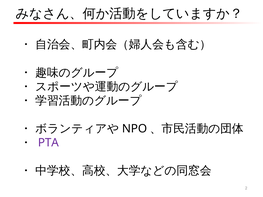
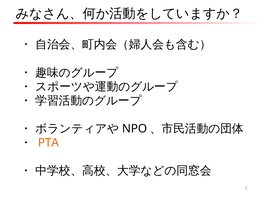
PTA colour: purple -> orange (48, 143)
